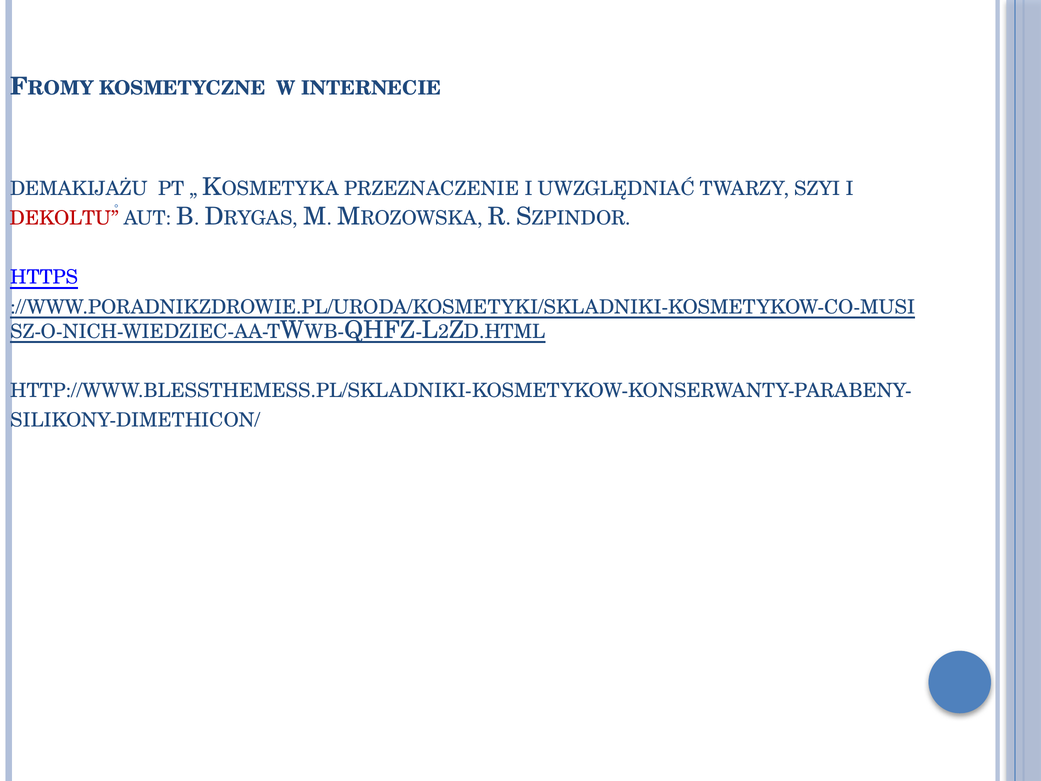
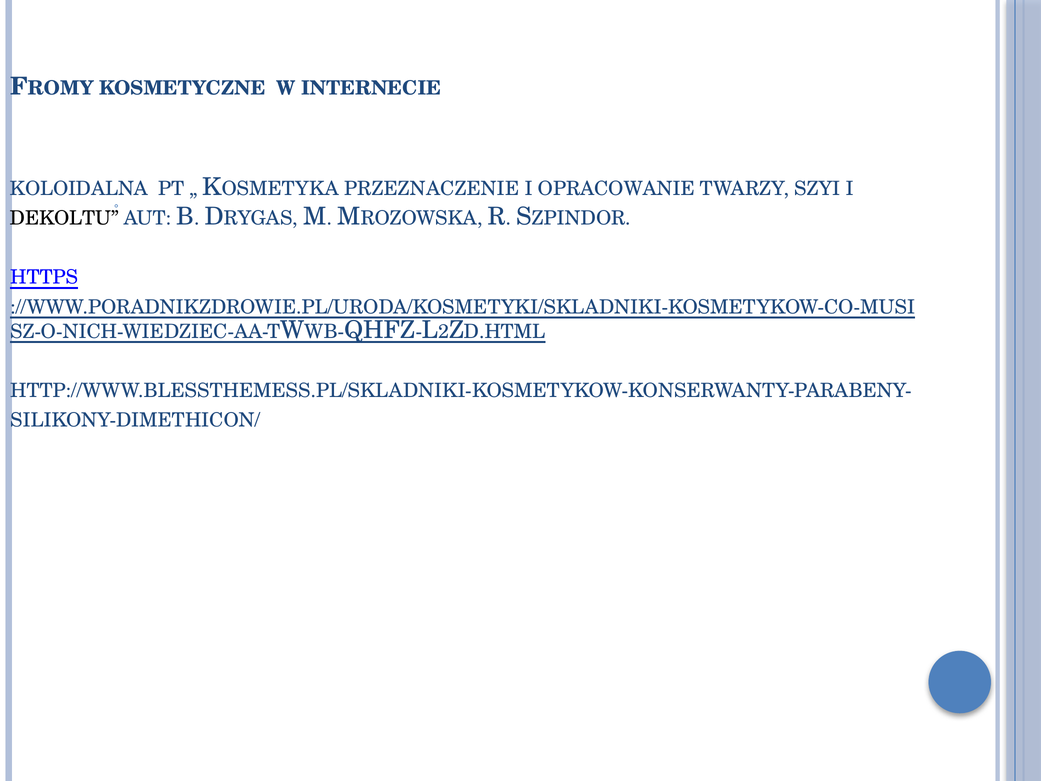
DEMAKIJAŻU: DEMAKIJAŻU -> KOLOIDALNA (79, 189)
UWZGLĘDNIAĆ: UWZGLĘDNIAĆ -> OPRACOWANIE (616, 189)
DEKOLTU colour: red -> black (64, 218)
